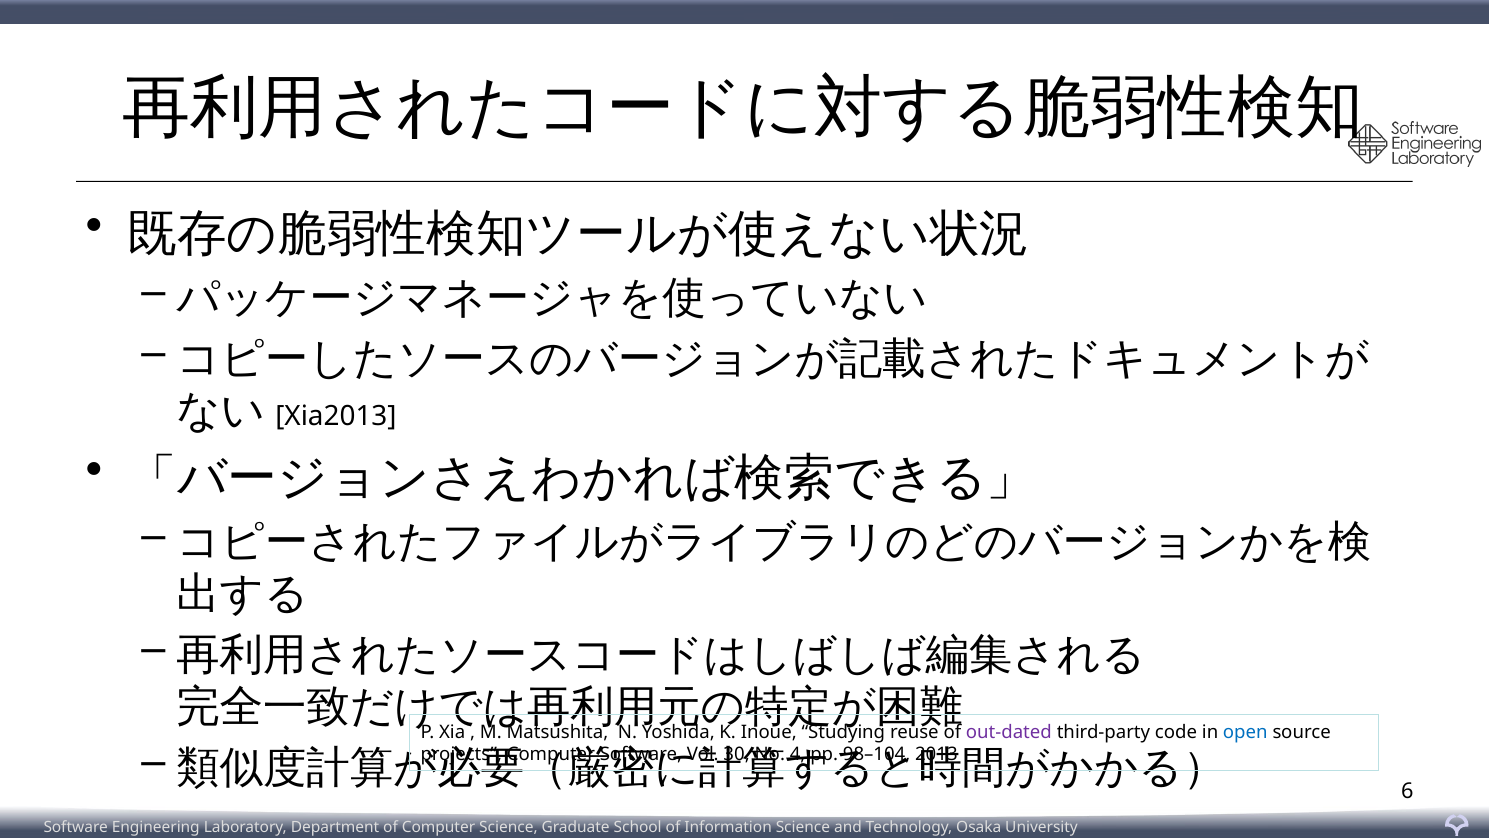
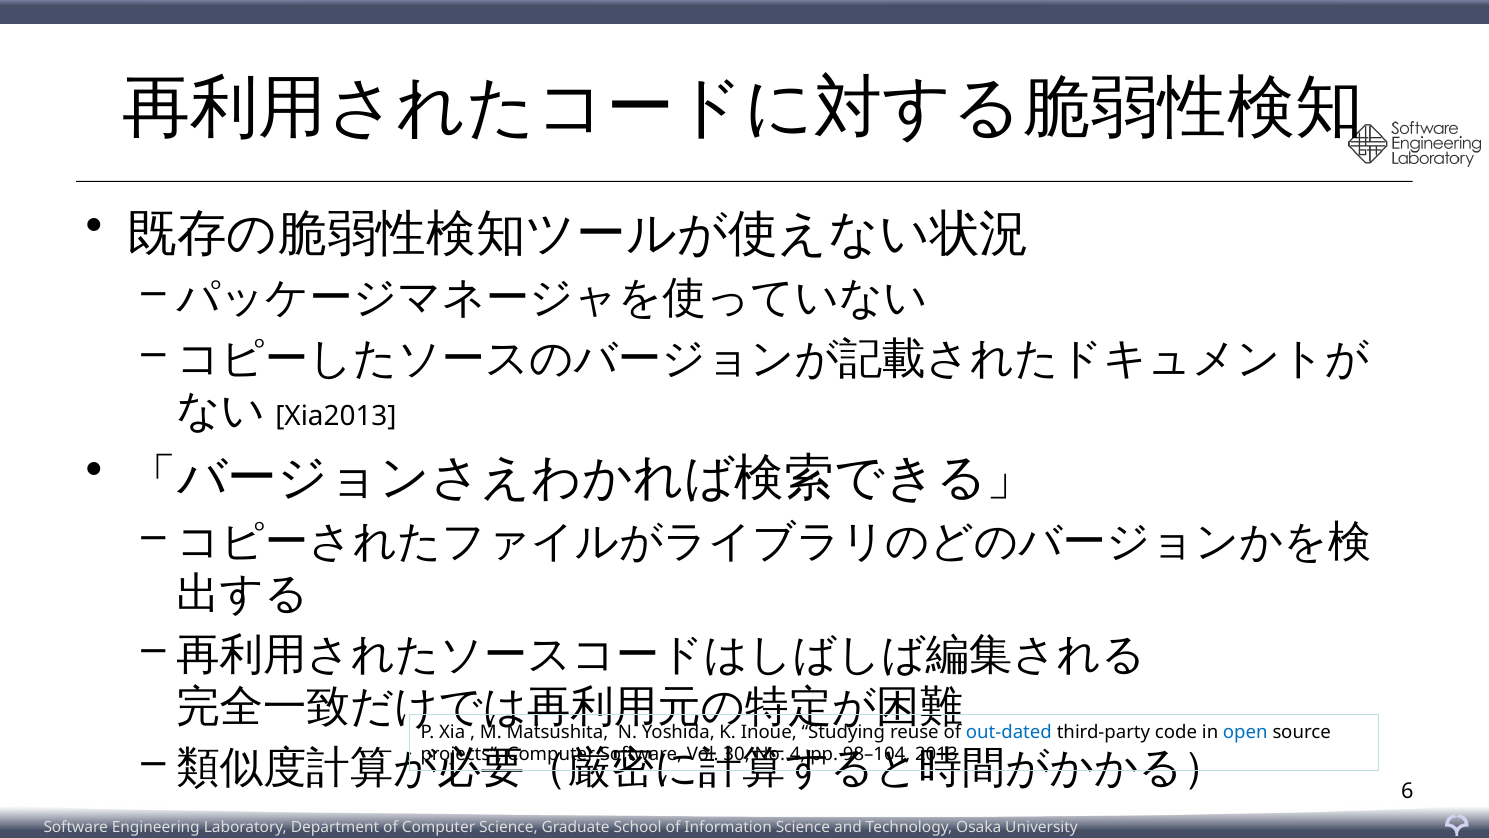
out-dated colour: purple -> blue (1009, 732)
